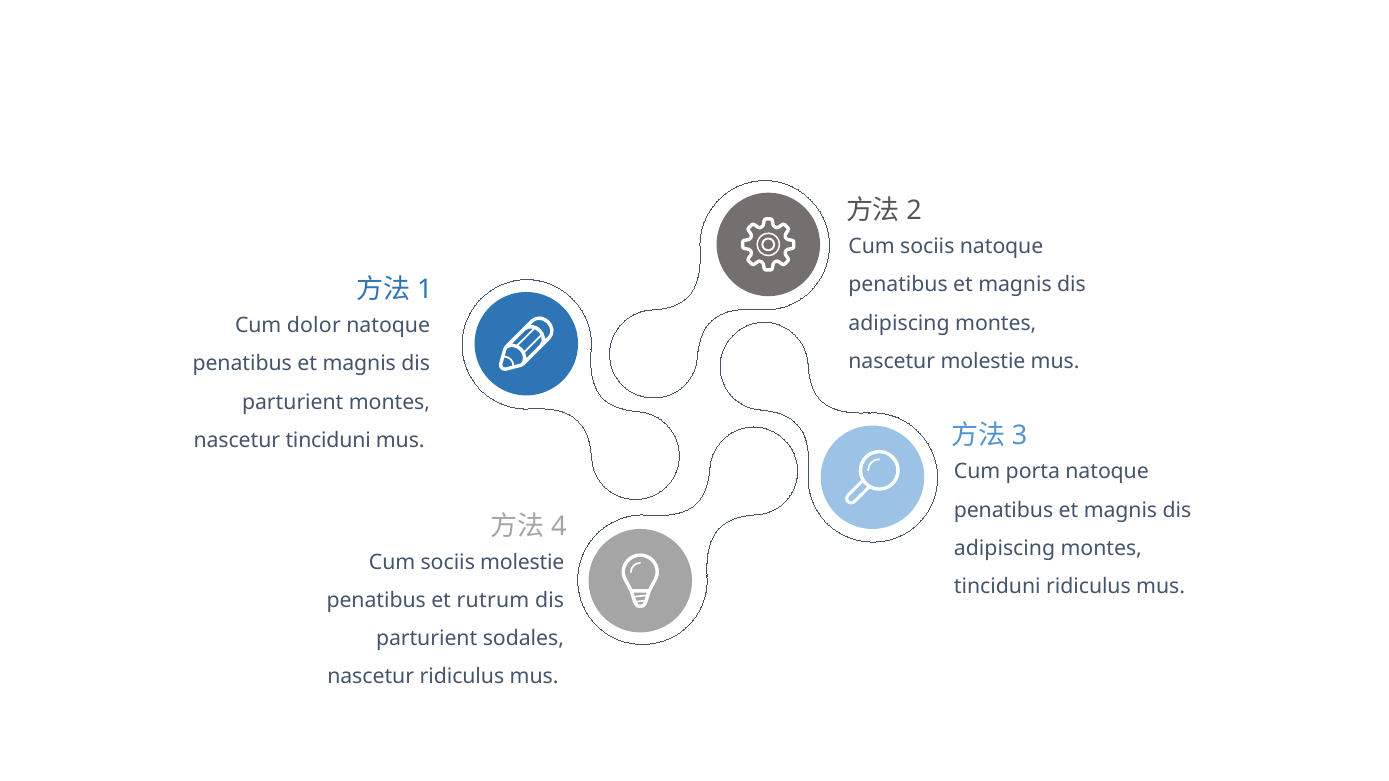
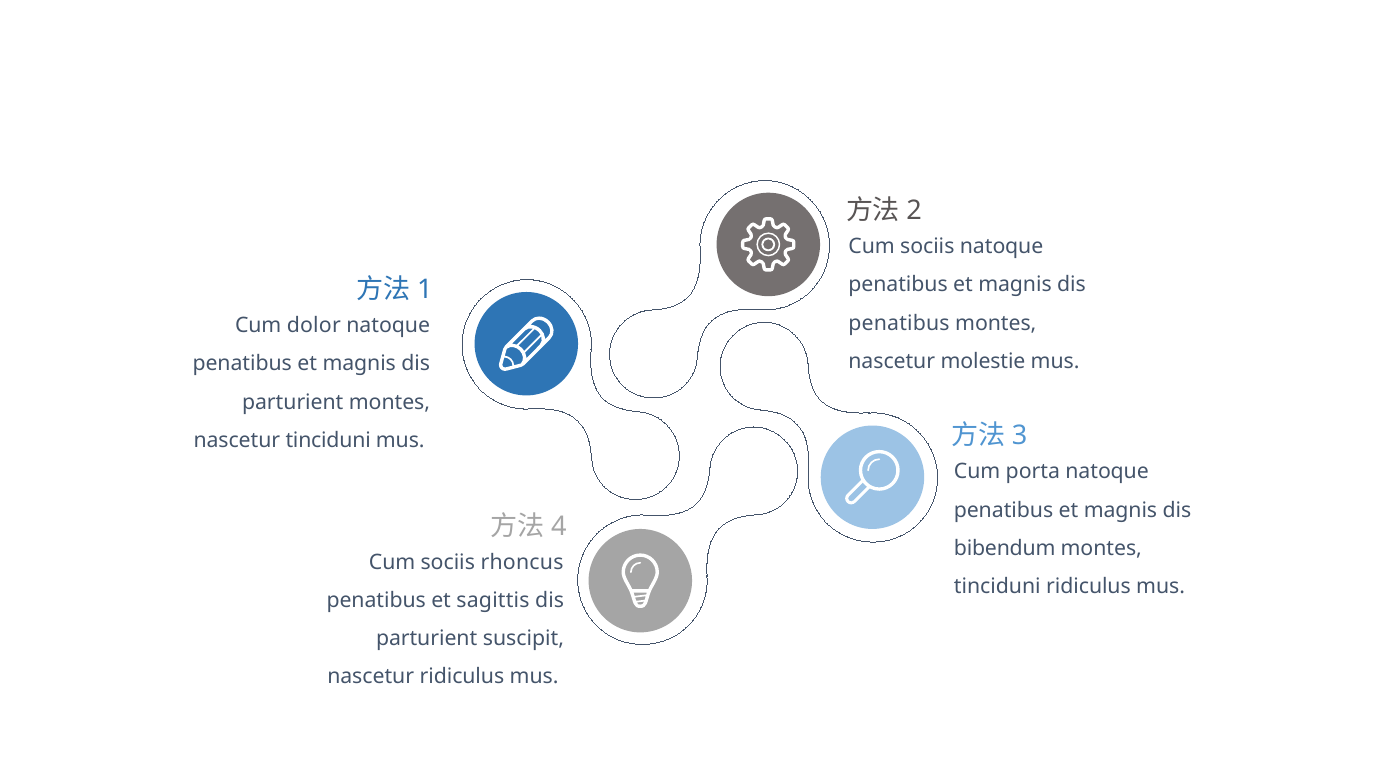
adipiscing: adipiscing -> penatibus (899, 323)
adipiscing: adipiscing -> bibendum (1005, 548)
sociis molestie: molestie -> rhoncus (522, 563)
rutrum: rutrum -> sagittis (493, 601)
sodales: sodales -> suscipit (523, 639)
